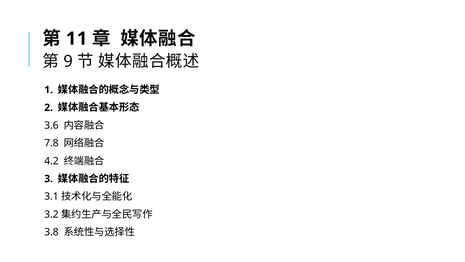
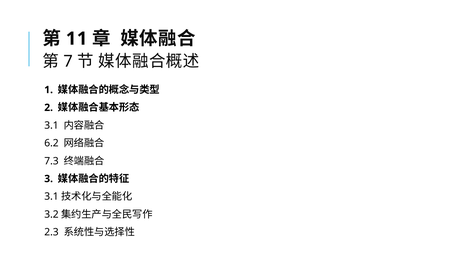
9: 9 -> 7 (68, 61)
3.6: 3.6 -> 3.1 (51, 125)
7.8: 7.8 -> 6.2 (51, 143)
4.2: 4.2 -> 7.3 (51, 161)
3.8: 3.8 -> 2.3 (51, 232)
